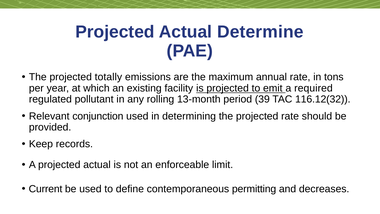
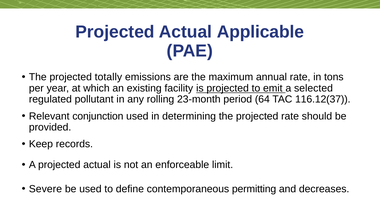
Determine: Determine -> Applicable (260, 32)
required: required -> selected (313, 88)
13-month: 13-month -> 23-month (199, 99)
39: 39 -> 64 (262, 99)
116.12(32: 116.12(32 -> 116.12(37 (323, 99)
Current: Current -> Severe (45, 189)
